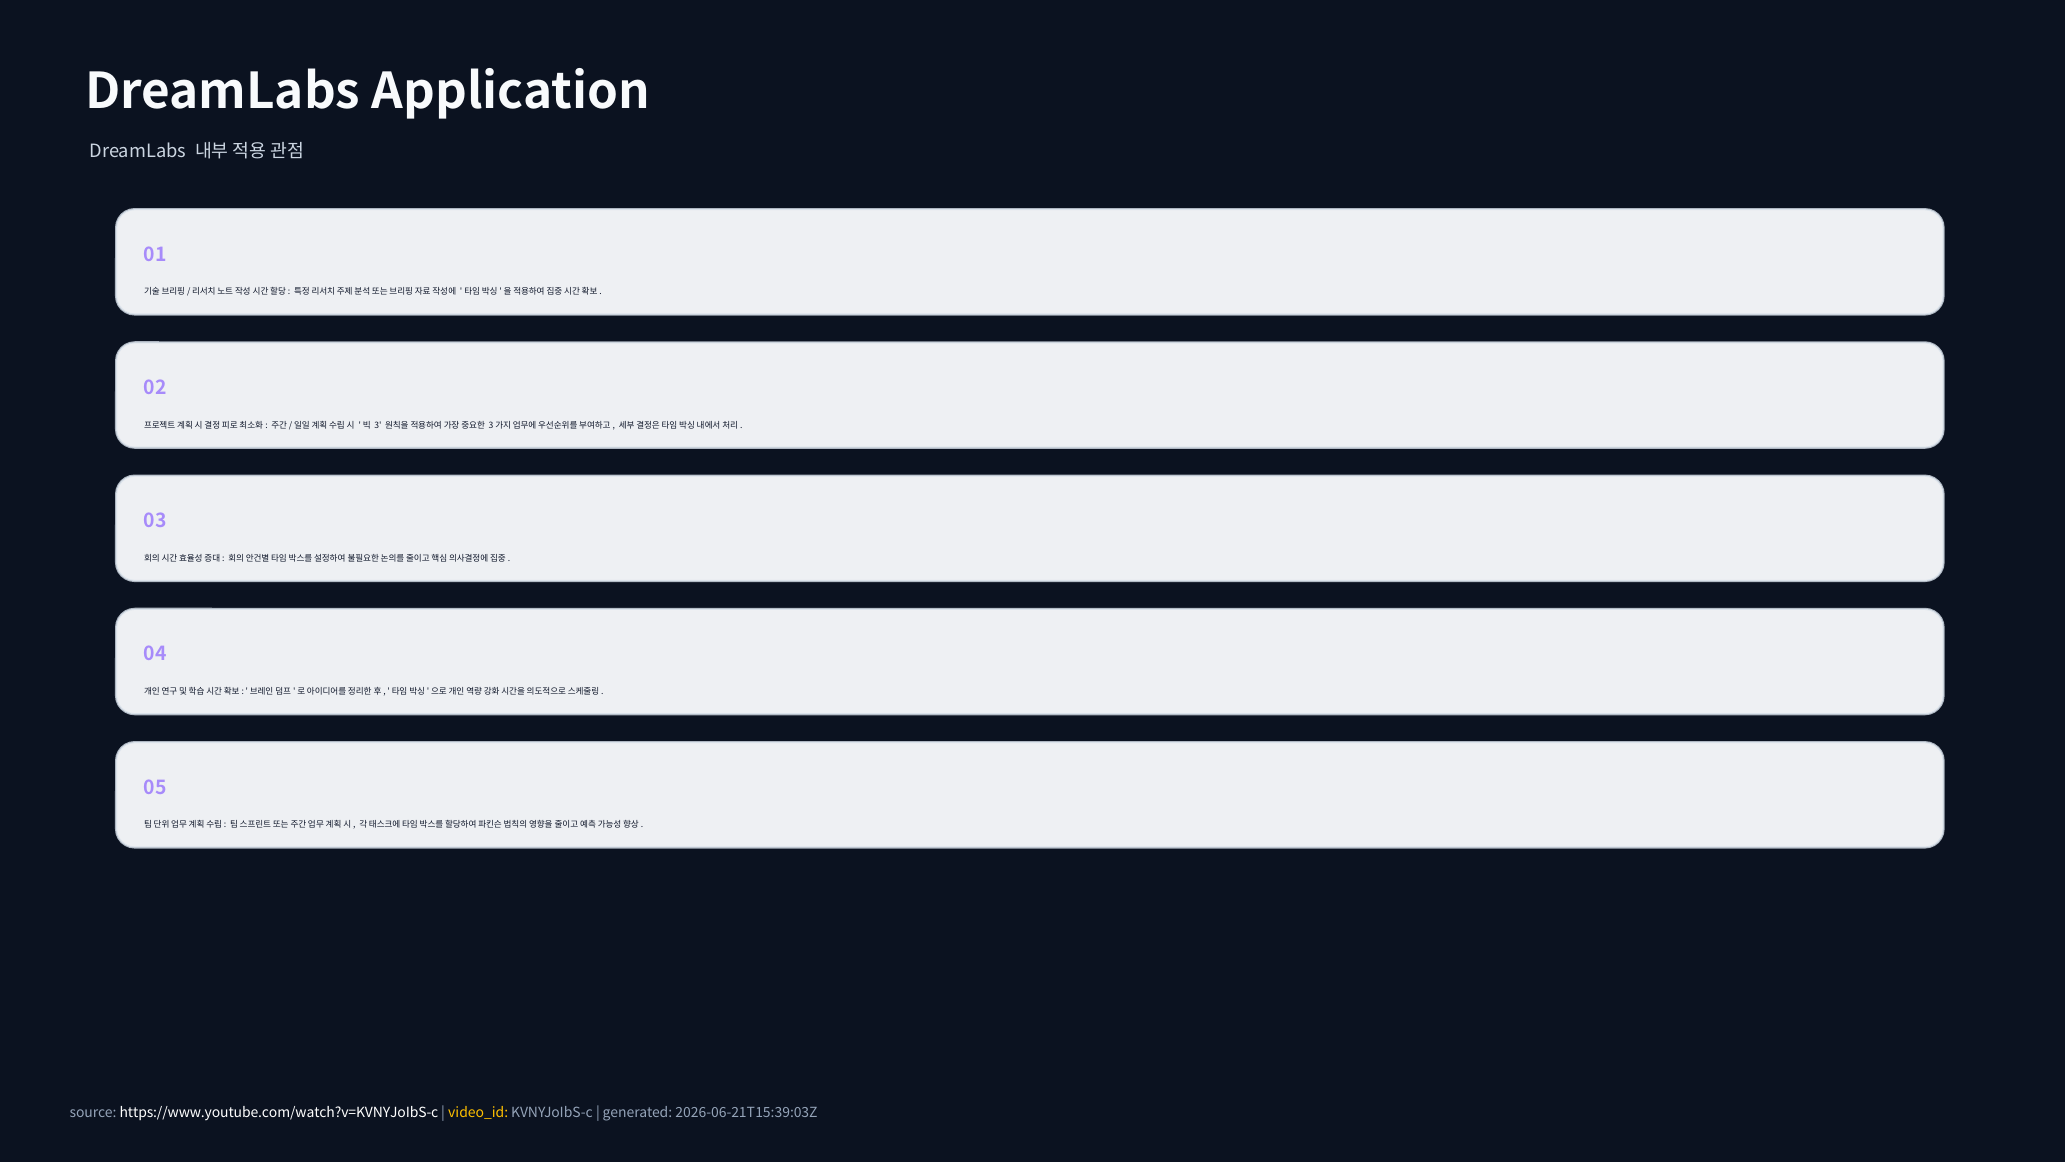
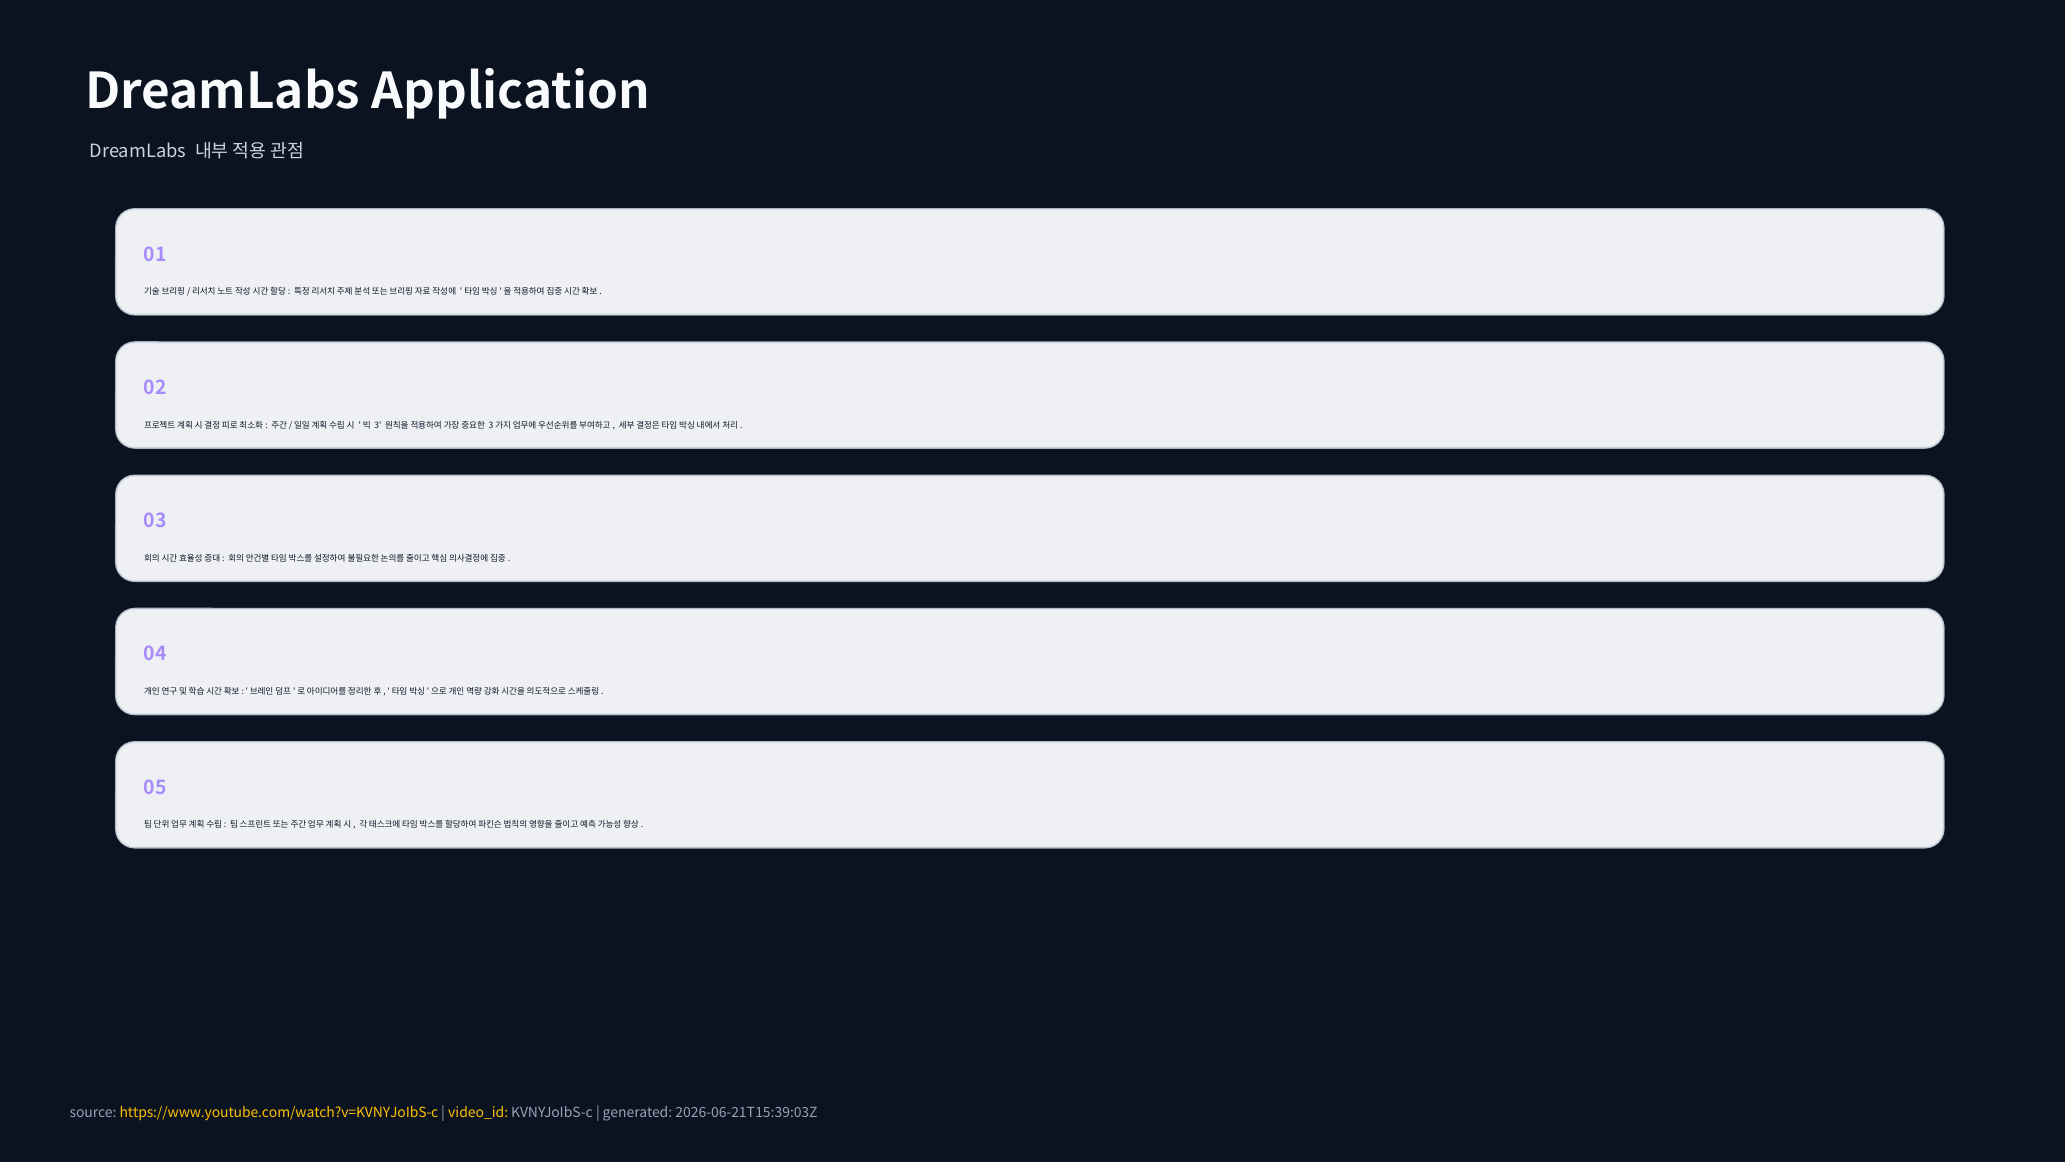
https://www.youtube.com/watch?v=KVNYJoIbS-c colour: white -> yellow (279, 1112)
